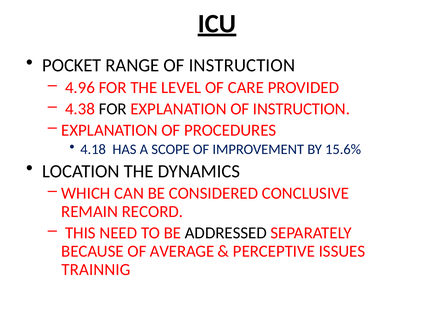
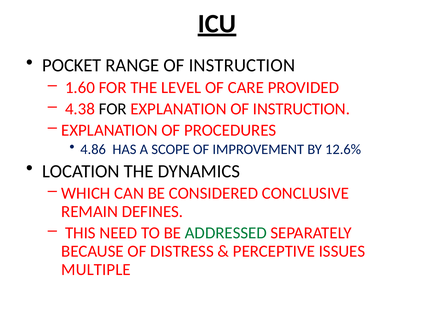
4.96: 4.96 -> 1.60 (80, 87)
4.18: 4.18 -> 4.86 (93, 149)
15.6%: 15.6% -> 12.6% (343, 149)
RECORD: RECORD -> DEFINES (152, 211)
ADDRESSED colour: black -> green (226, 233)
AVERAGE: AVERAGE -> DISTRESS (182, 251)
TRAINNIG: TRAINNIG -> MULTIPLE (96, 269)
